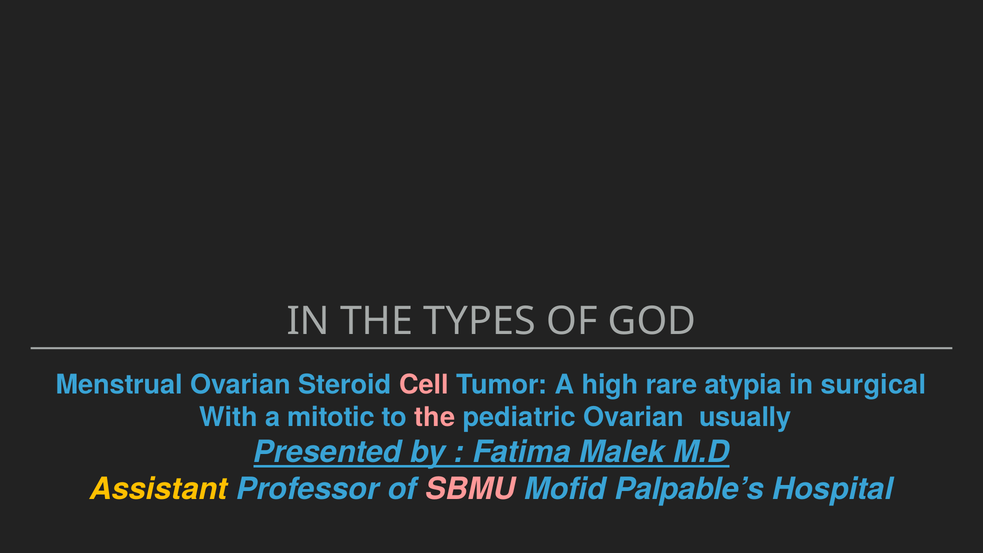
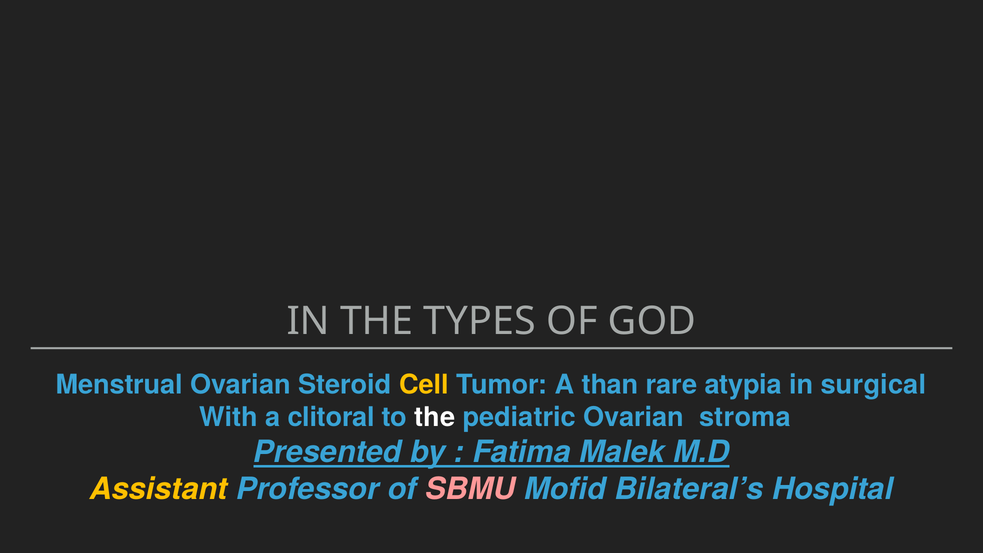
Cell colour: pink -> yellow (424, 385)
high: high -> than (610, 385)
mitotic: mitotic -> clitoral (331, 417)
the colour: pink -> white (435, 417)
usually: usually -> stroma (745, 417)
Palpable’s: Palpable’s -> Bilateral’s (689, 489)
